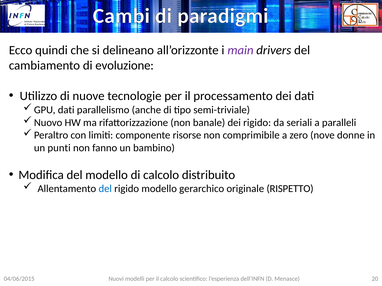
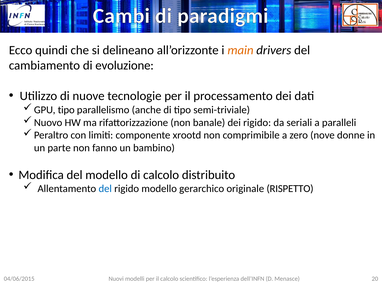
main colour: purple -> orange (240, 50)
GPU dati: dati -> tipo (66, 110)
risorse: risorse -> xrootd (187, 135)
punti: punti -> parte (59, 148)
